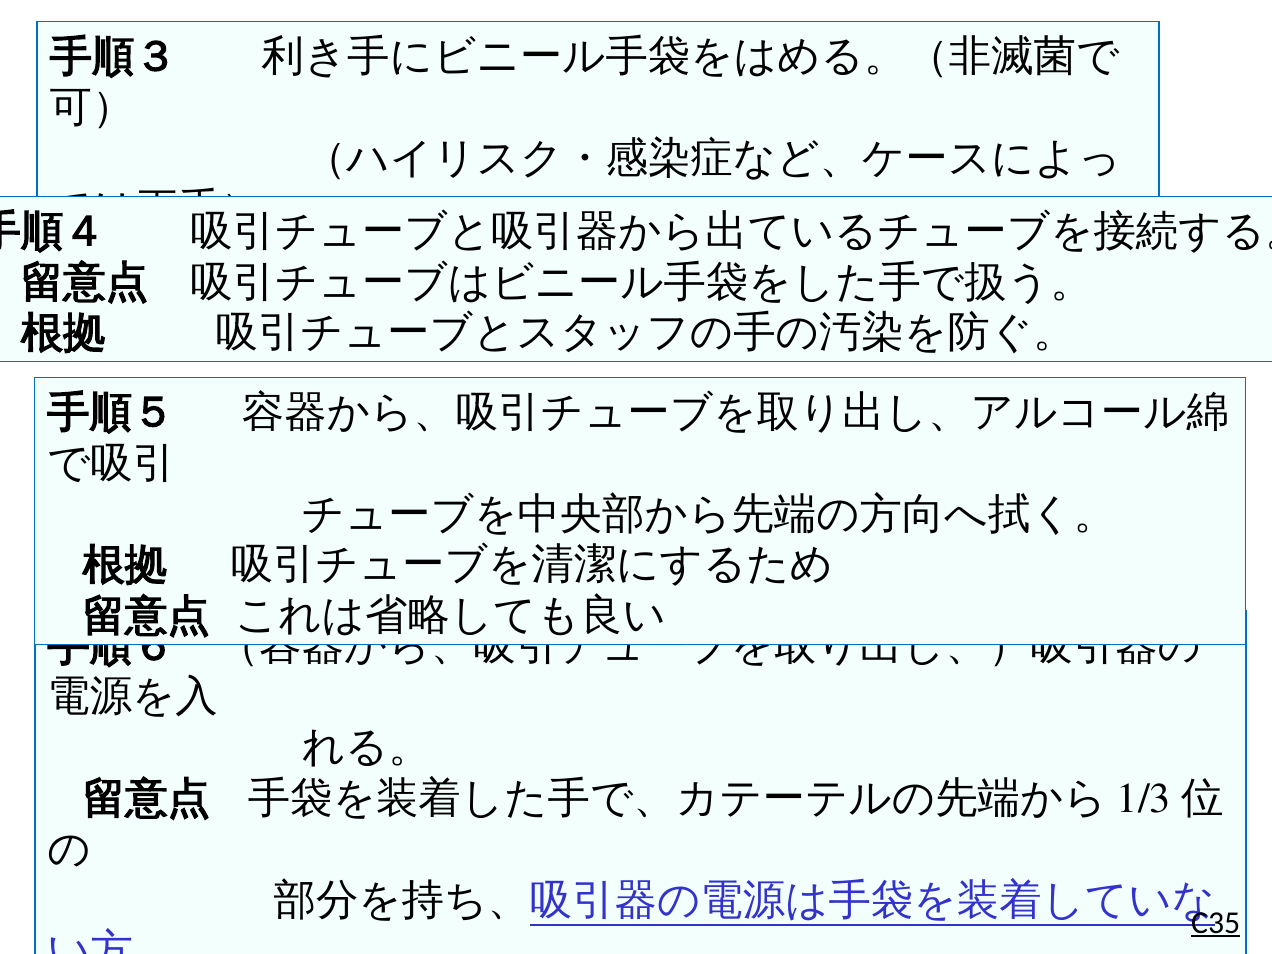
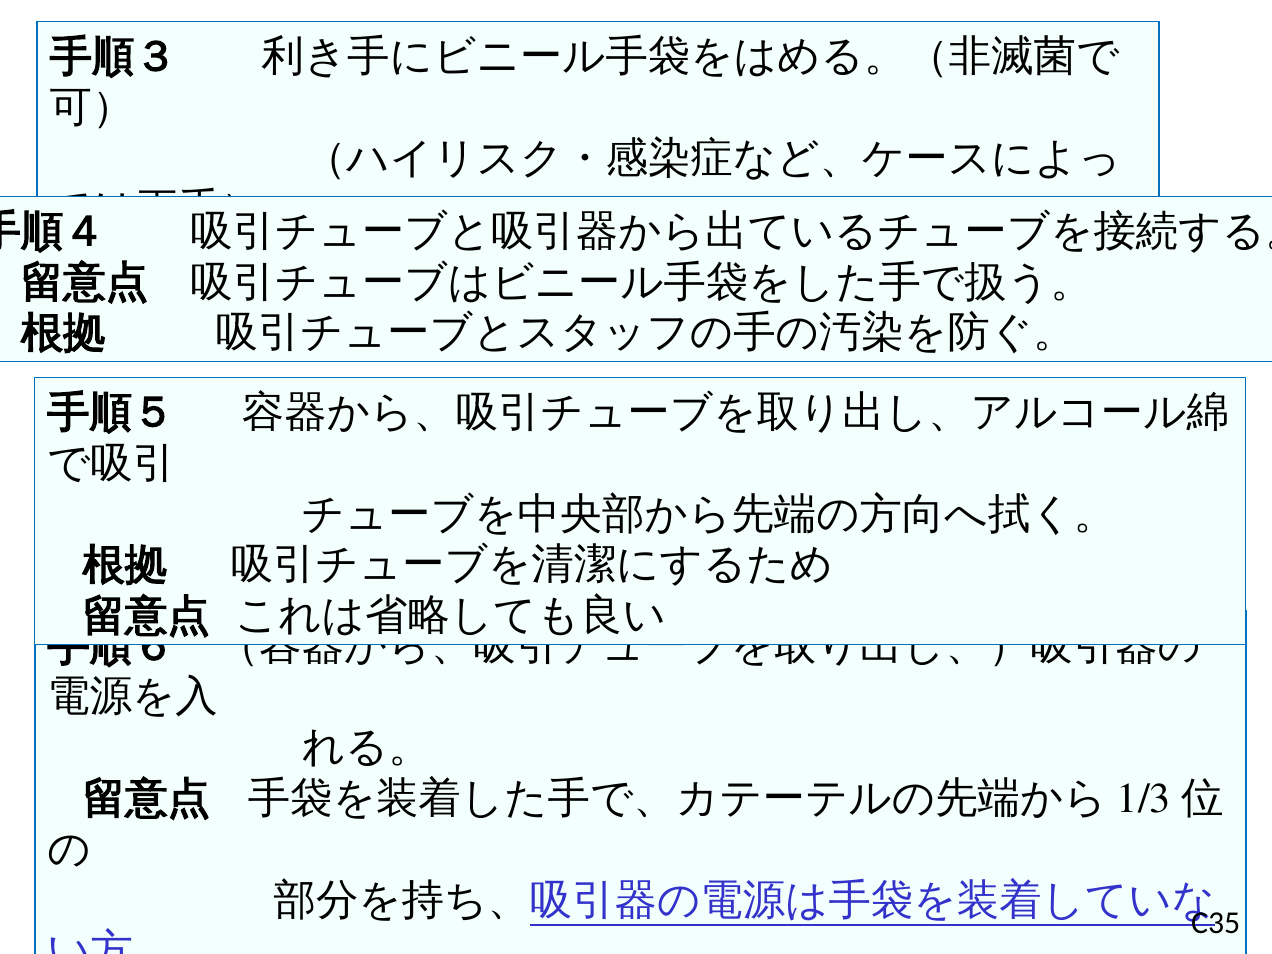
C35 underline: present -> none (1216, 923)
